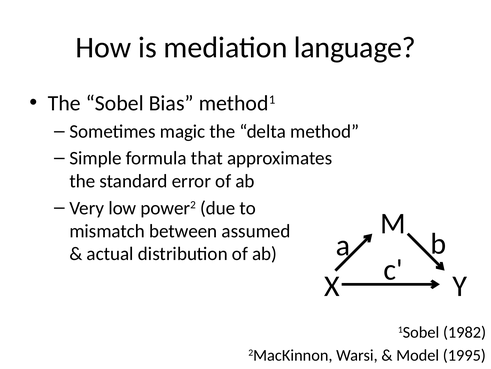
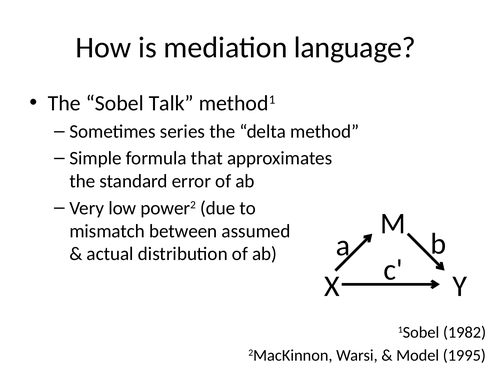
Bias: Bias -> Talk (171, 103)
magic: magic -> series (182, 131)
